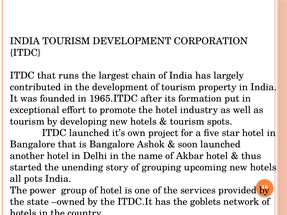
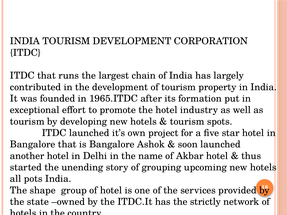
power: power -> shape (43, 191)
goblets: goblets -> strictly (205, 202)
